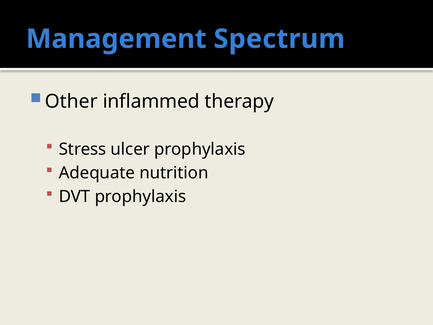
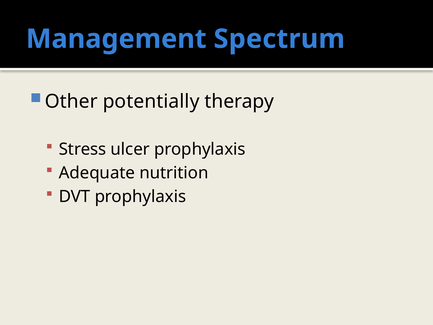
inflammed: inflammed -> potentially (151, 101)
